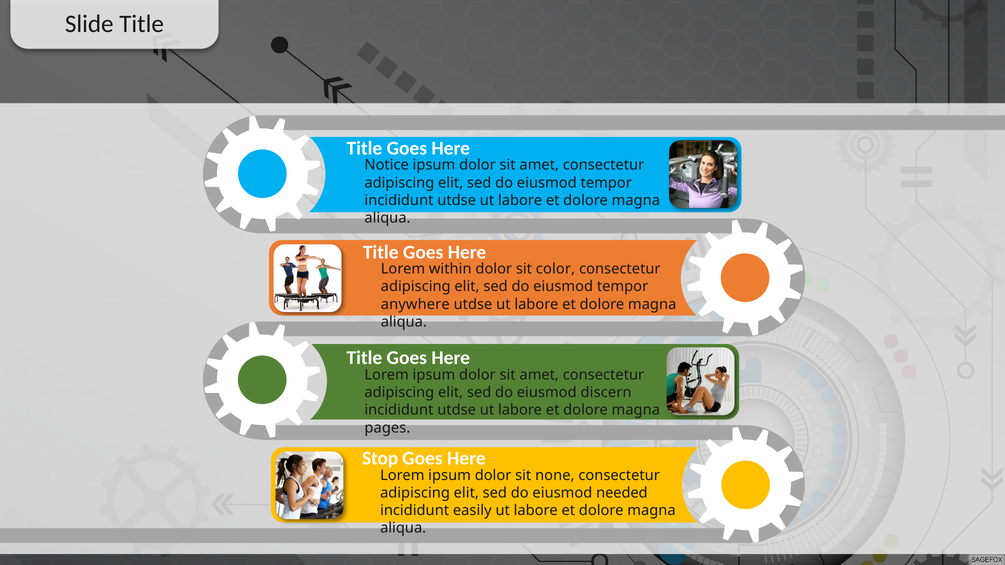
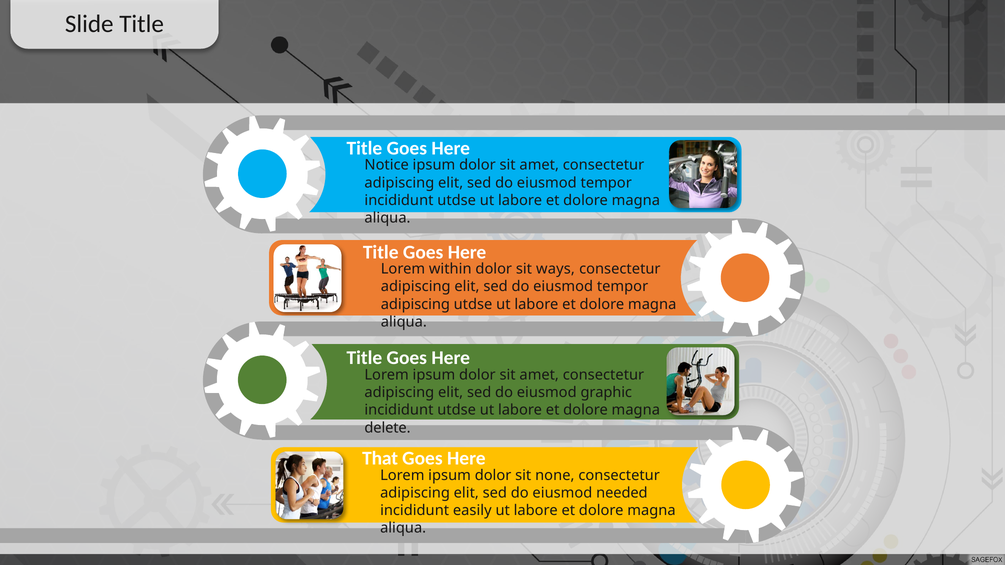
color: color -> ways (555, 269)
anywhere: anywhere -> adipiscing (415, 304)
discern: discern -> graphic (606, 393)
pages: pages -> delete (388, 428)
Stop: Stop -> That (380, 459)
